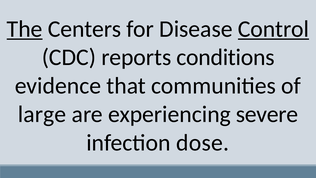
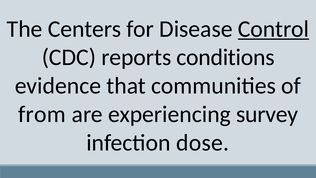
The underline: present -> none (25, 29)
large: large -> from (42, 114)
severe: severe -> survey (267, 114)
